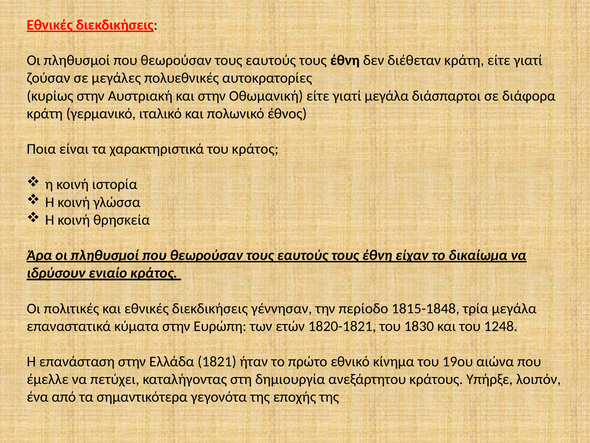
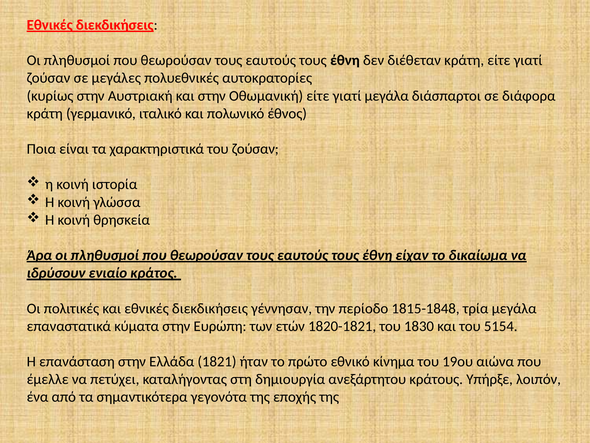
του κράτος: κράτος -> ζούσαν (255, 149)
1248: 1248 -> 5154 (501, 326)
